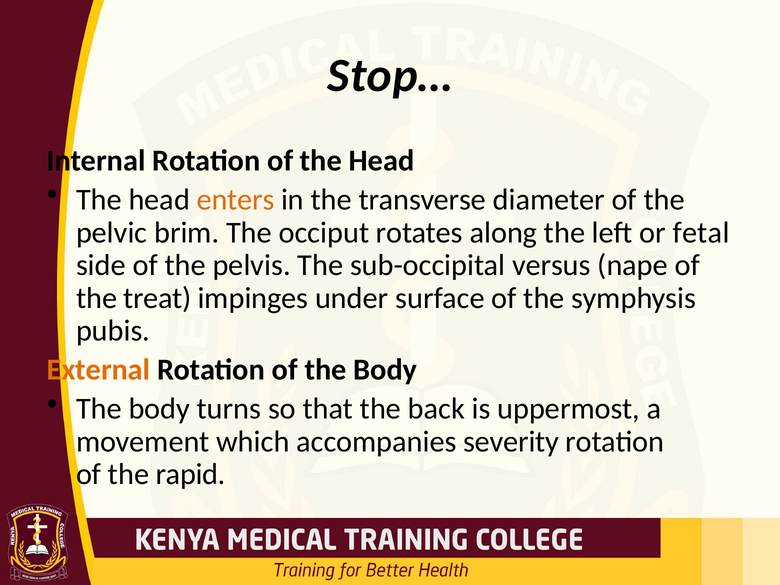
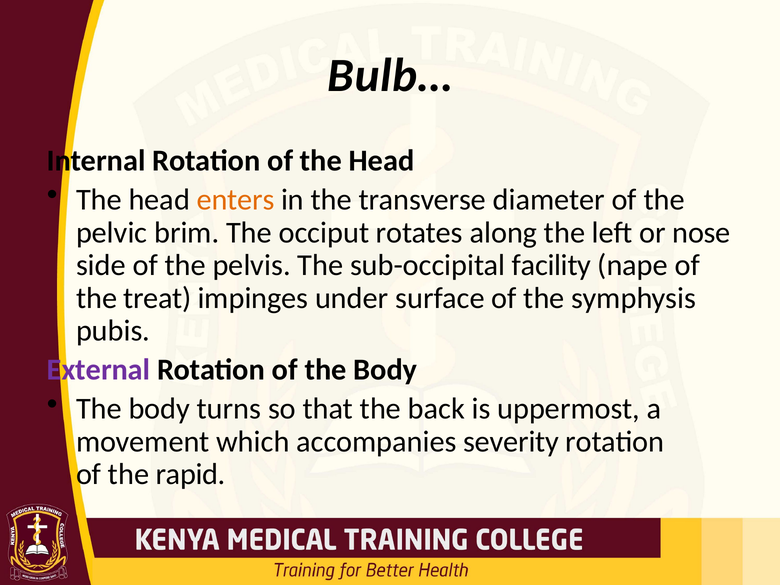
Stop…: Stop… -> Bulb… (390, 76)
fetal: fetal -> nose (701, 233)
versus: versus -> facility (552, 265)
External colour: orange -> purple (99, 370)
